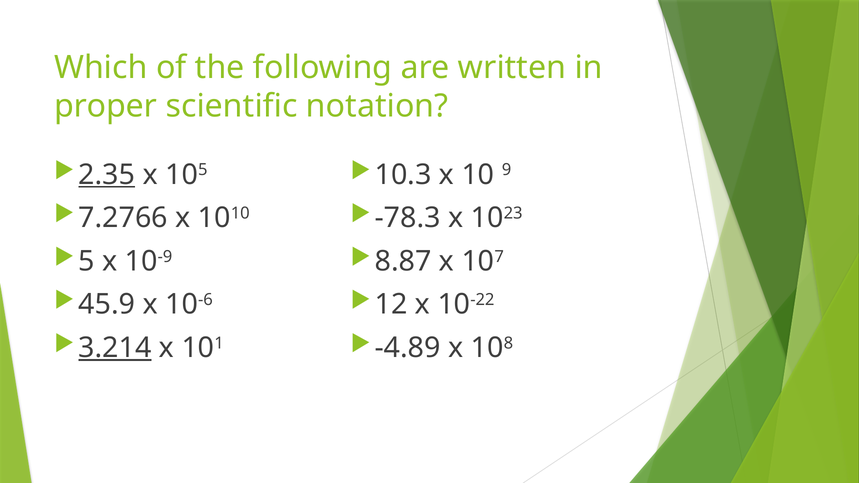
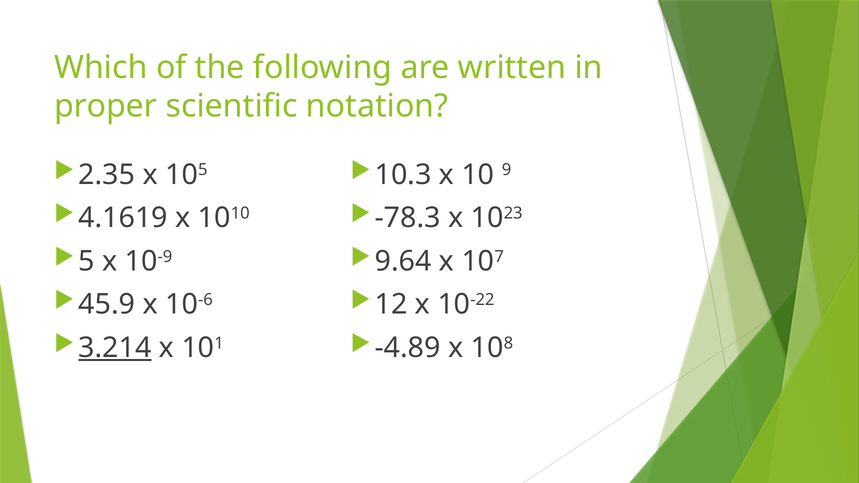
2.35 underline: present -> none (107, 175)
7.2766: 7.2766 -> 4.1619 (123, 218)
8.87: 8.87 -> 9.64 (403, 261)
